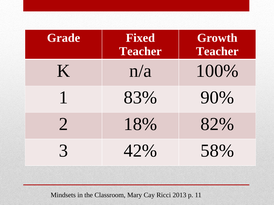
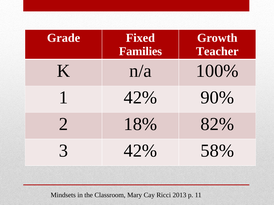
Teacher: Teacher -> Families (140, 51)
1 83%: 83% -> 42% (140, 98)
